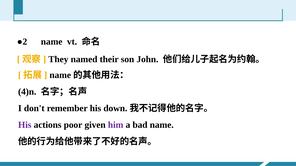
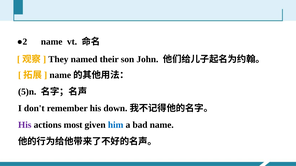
4)n: 4)n -> 5)n (27, 92)
poor: poor -> most (73, 125)
him colour: purple -> blue (116, 125)
